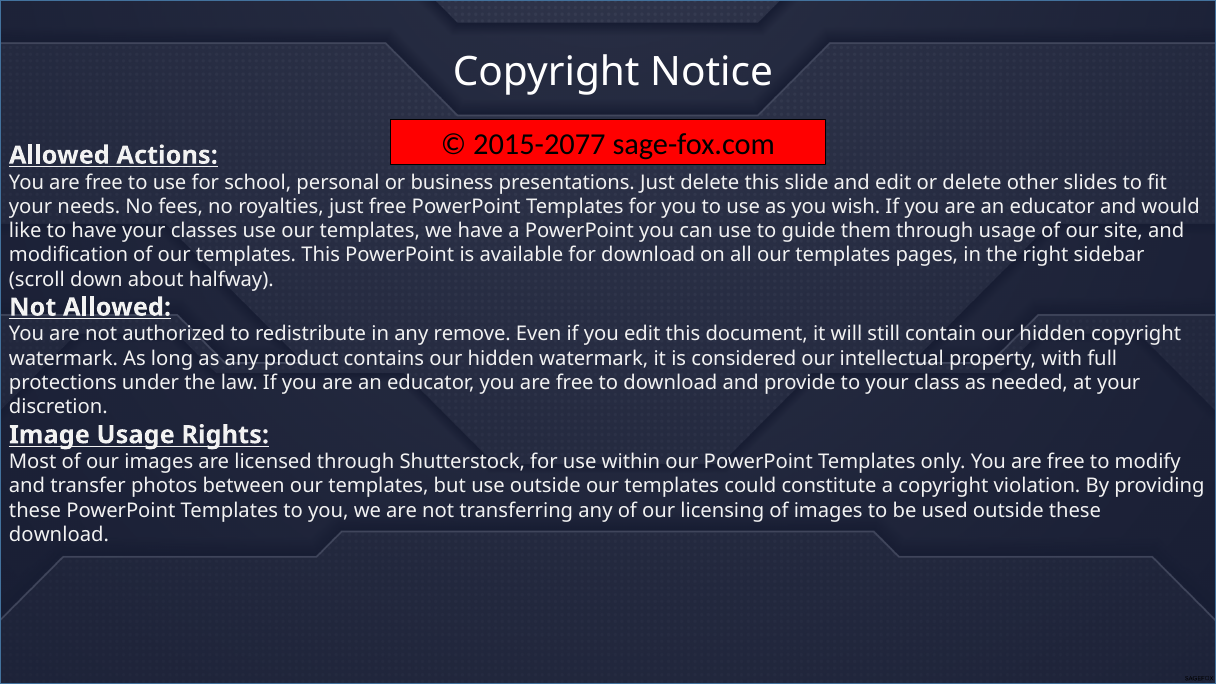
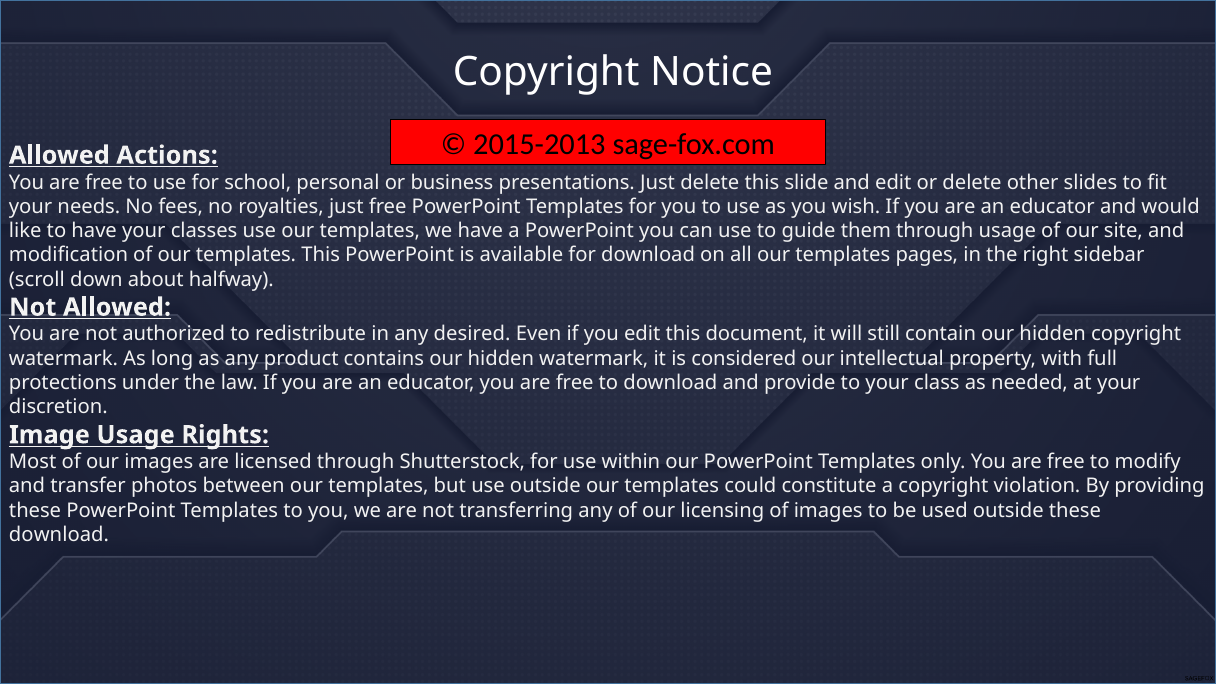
2015-2077: 2015-2077 -> 2015-2013 (539, 144)
remove: remove -> desired (472, 334)
